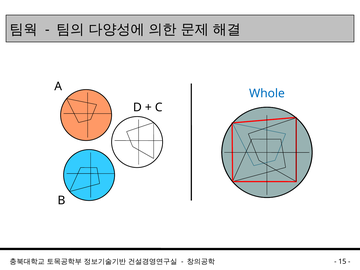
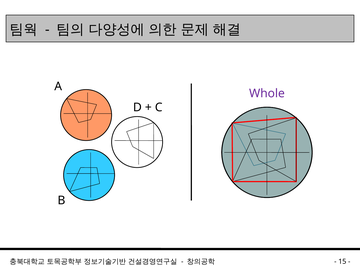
Whole colour: blue -> purple (267, 93)
